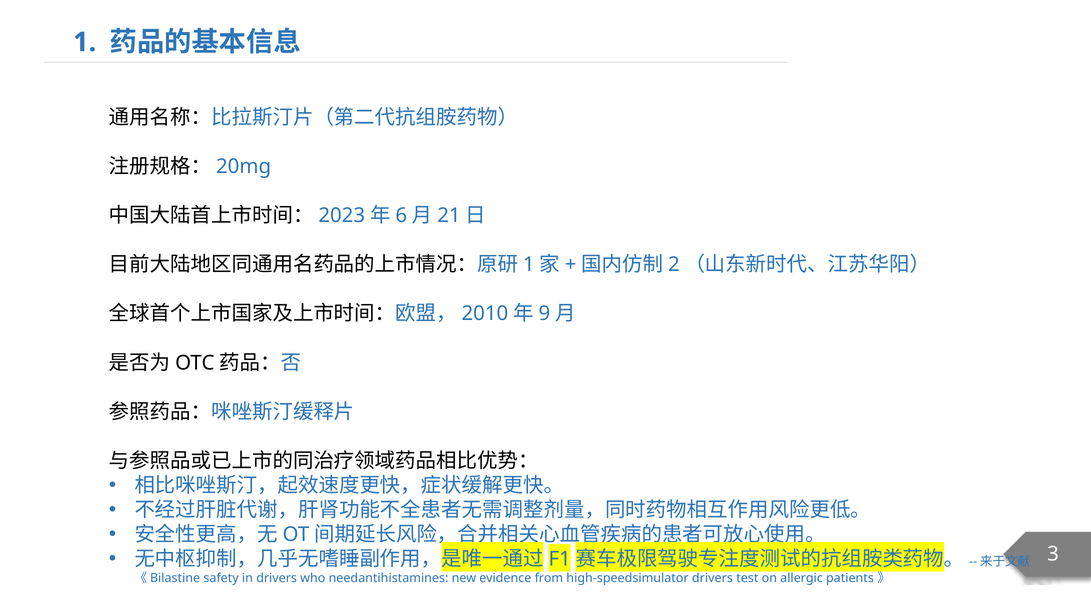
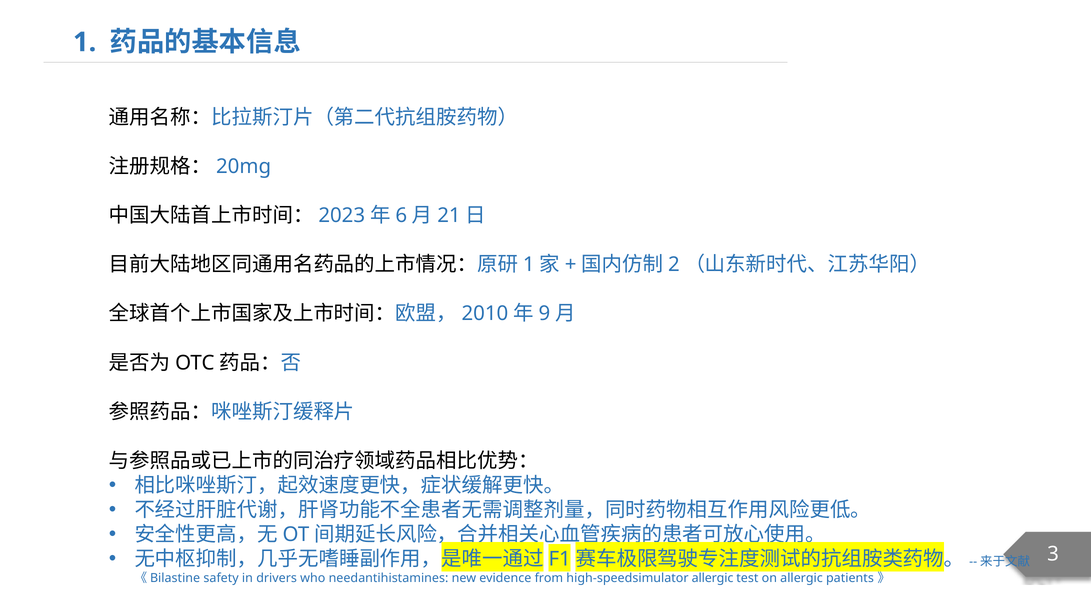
high-speedsimulator drivers: drivers -> allergic (713, 579)
